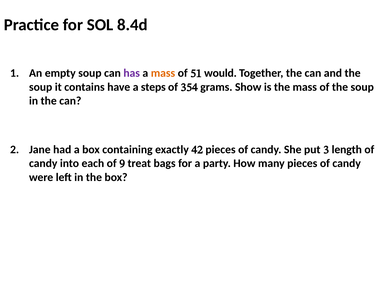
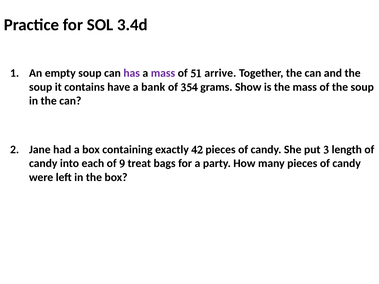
8.4d: 8.4d -> 3.4d (132, 25)
mass colour: orange -> purple (163, 73)
would: would -> arrive (220, 73)
steps: steps -> bank (153, 87)
